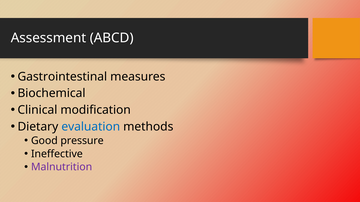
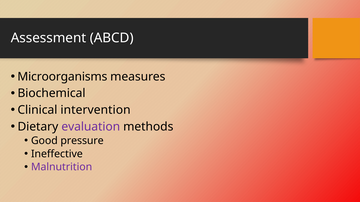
Gastrointestinal: Gastrointestinal -> Microorganisms (62, 77)
modification: modification -> intervention (96, 110)
evaluation colour: blue -> purple (91, 127)
